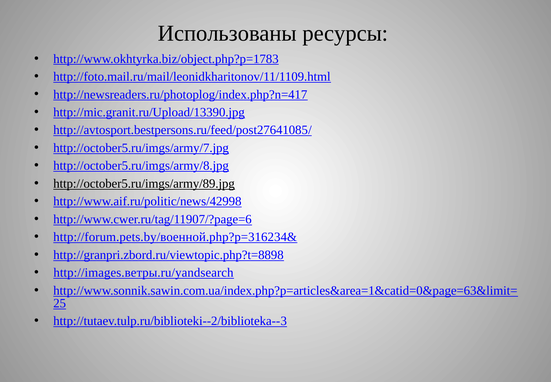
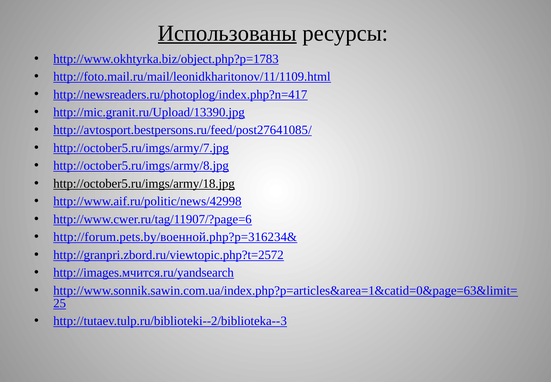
Использованы underline: none -> present (227, 33)
http://october5.ru/imgs/army/89.jpg: http://october5.ru/imgs/army/89.jpg -> http://october5.ru/imgs/army/18.jpg (144, 183)
http://granpri.zbord.ru/viewtopic.php?t=8898: http://granpri.zbord.ru/viewtopic.php?t=8898 -> http://granpri.zbord.ru/viewtopic.php?t=2572 (168, 255)
http://images.ветры.ru/yandsearch: http://images.ветры.ru/yandsearch -> http://images.мчится.ru/yandsearch (144, 272)
